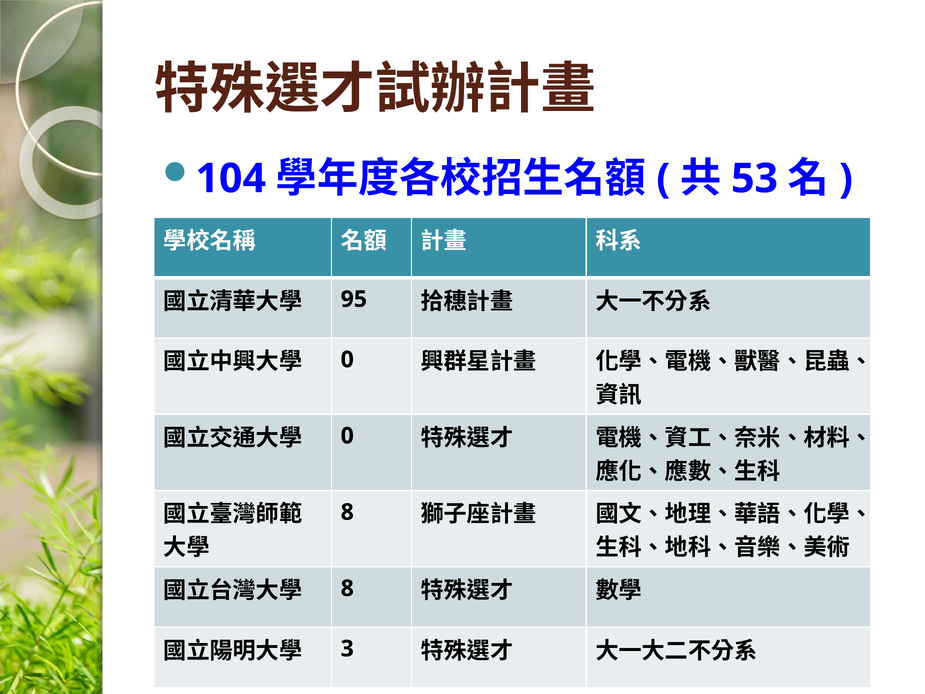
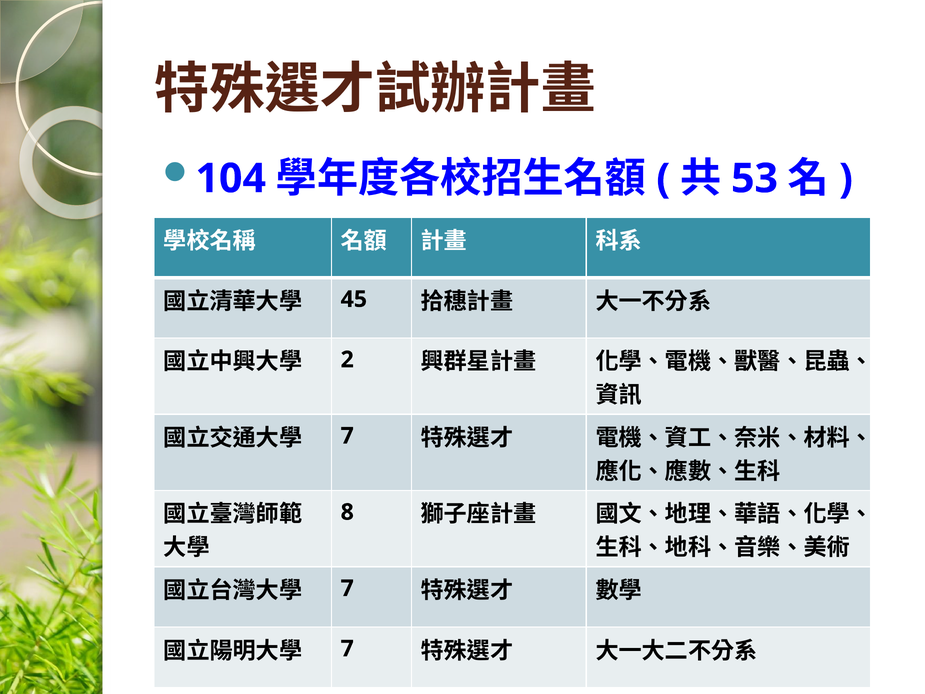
95: 95 -> 45 (354, 299)
0: 0 -> 2 (347, 359)
0: 0 -> 7 (347, 436)
8: 8 -> 7 (347, 588)
3: 3 -> 7 (347, 648)
